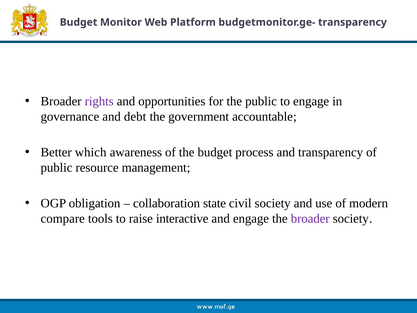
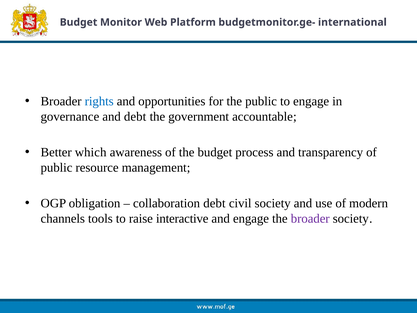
budgetmonitor.ge- transparency: transparency -> international (352, 22)
rights colour: purple -> blue (99, 101)
collaboration state: state -> debt (214, 203)
compare: compare -> channels (63, 218)
